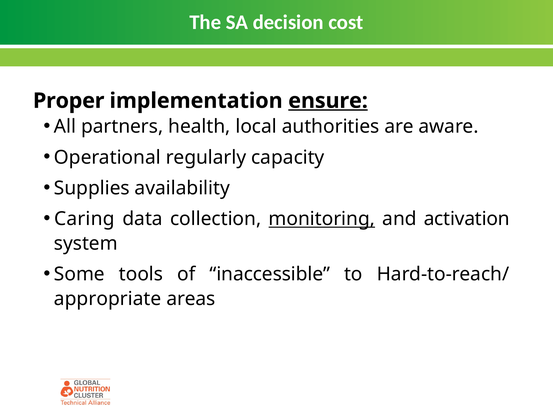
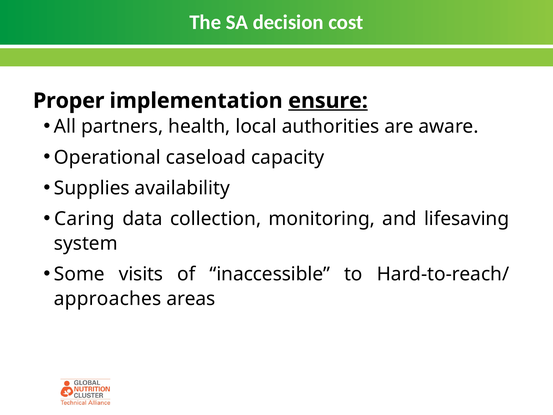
regularly: regularly -> caseload (206, 157)
monitoring underline: present -> none (322, 219)
activation: activation -> lifesaving (467, 219)
tools: tools -> visits (141, 274)
appropriate: appropriate -> approaches (108, 299)
